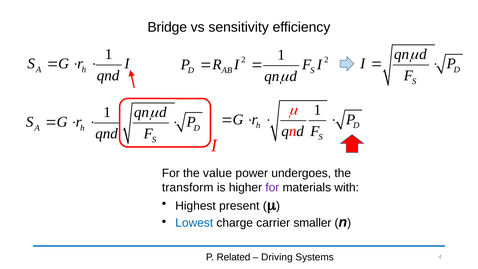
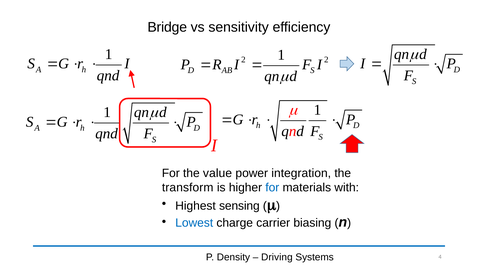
undergoes: undergoes -> integration (301, 173)
for colour: purple -> blue (272, 187)
present: present -> sensing (239, 206)
smaller: smaller -> biasing (312, 223)
Related: Related -> Density (233, 257)
